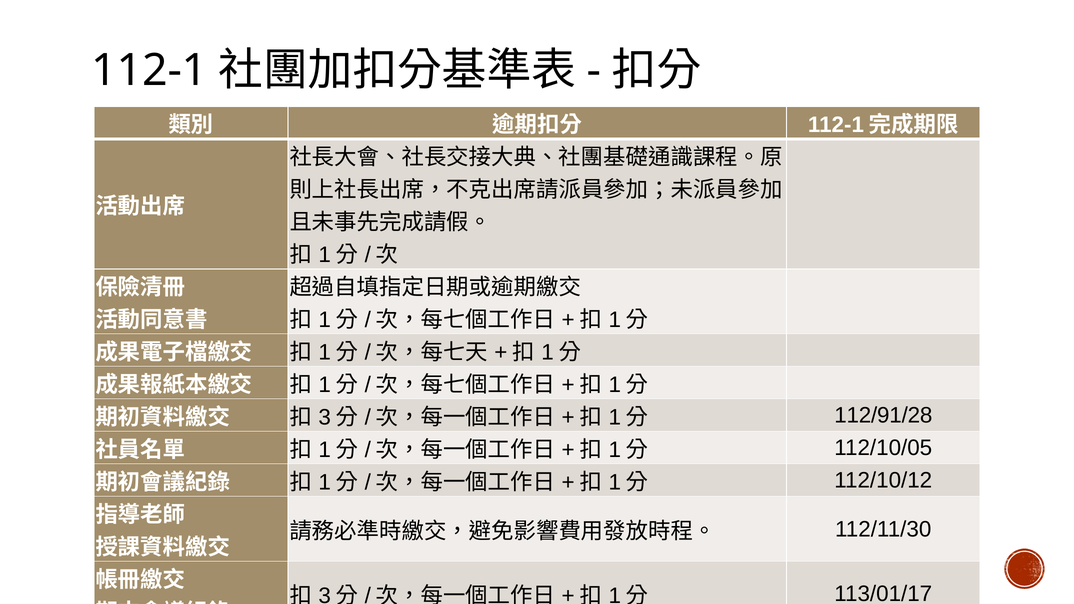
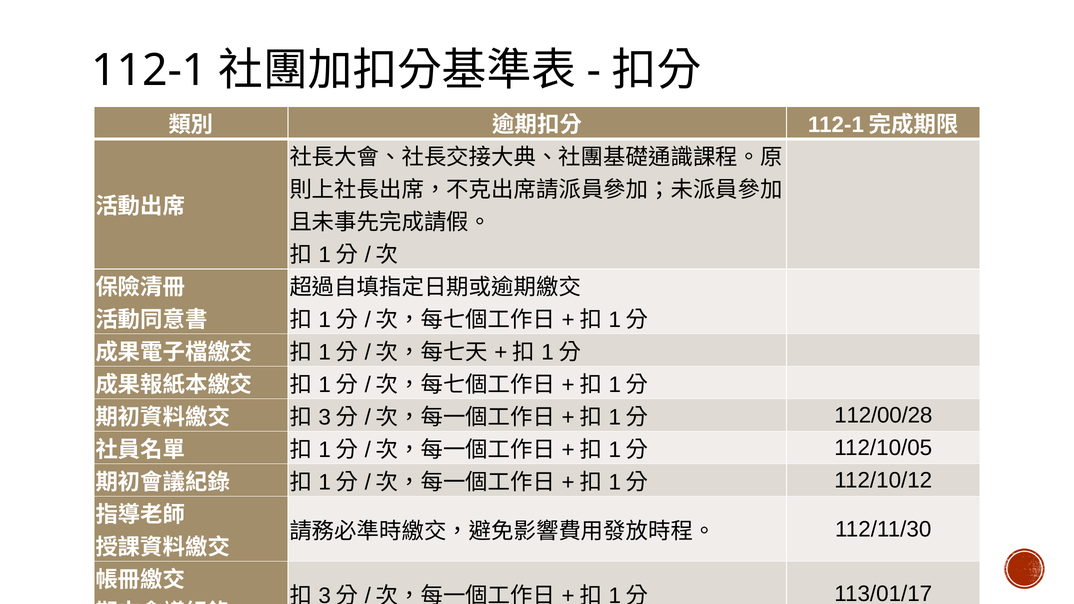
112/91/28: 112/91/28 -> 112/00/28 (883, 415)
